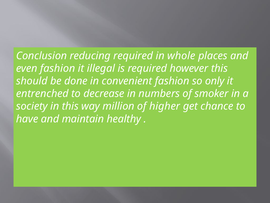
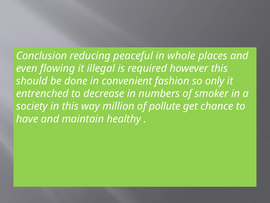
reducing required: required -> peaceful (133, 56)
even fashion: fashion -> flowing (58, 68)
higher: higher -> pollute (165, 106)
